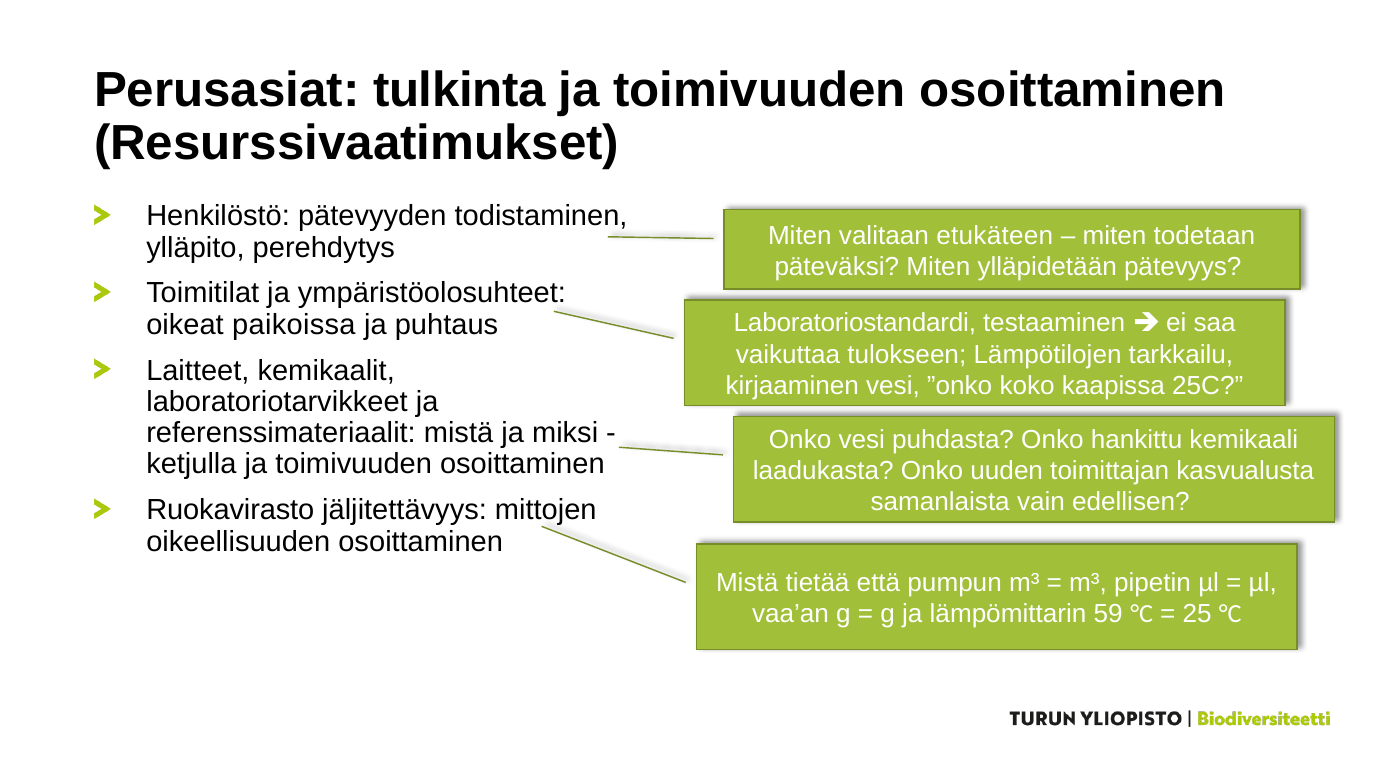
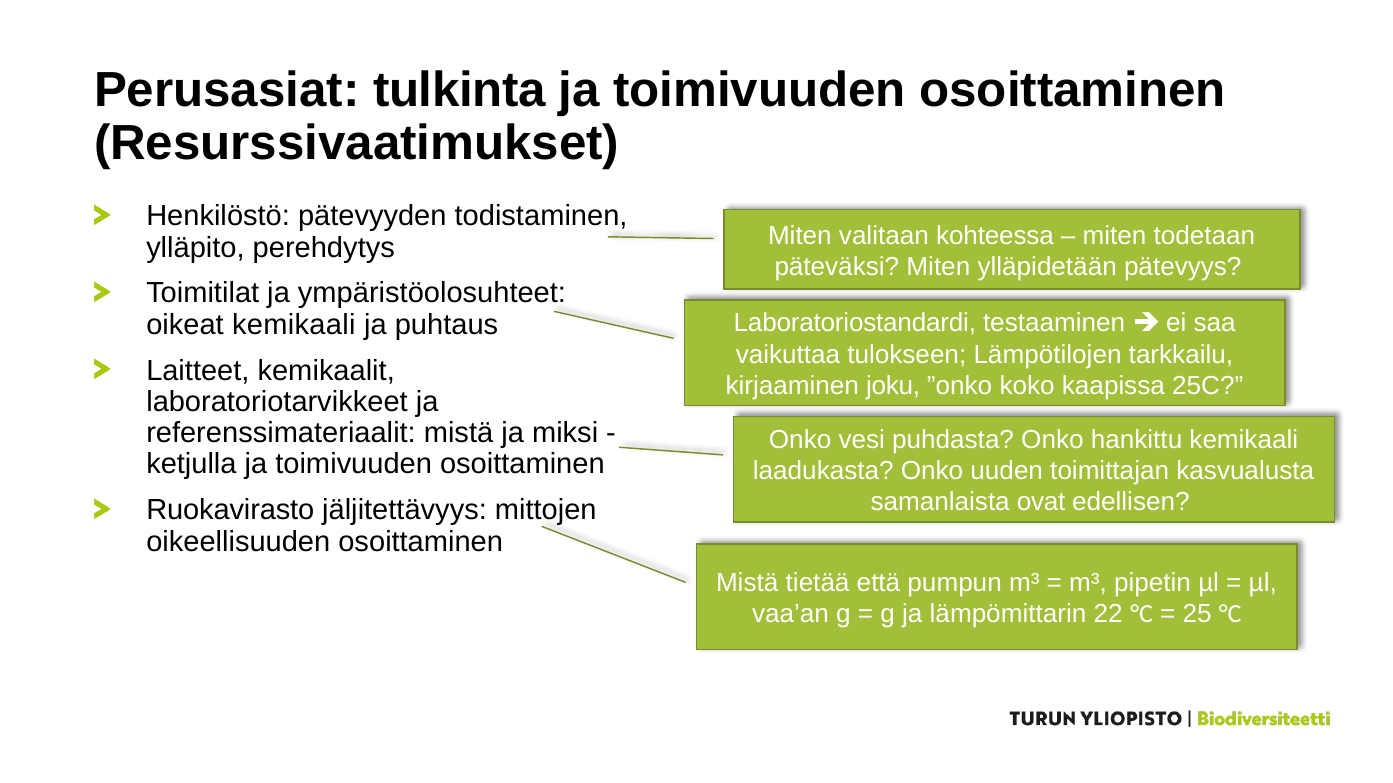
etukäteen: etukäteen -> kohteessa (995, 236)
oikeat paikoissa: paikoissa -> kemikaali (294, 325)
kirjaaminen vesi: vesi -> joku (893, 386)
vain: vain -> ovat (1041, 503)
59: 59 -> 22 (1108, 615)
